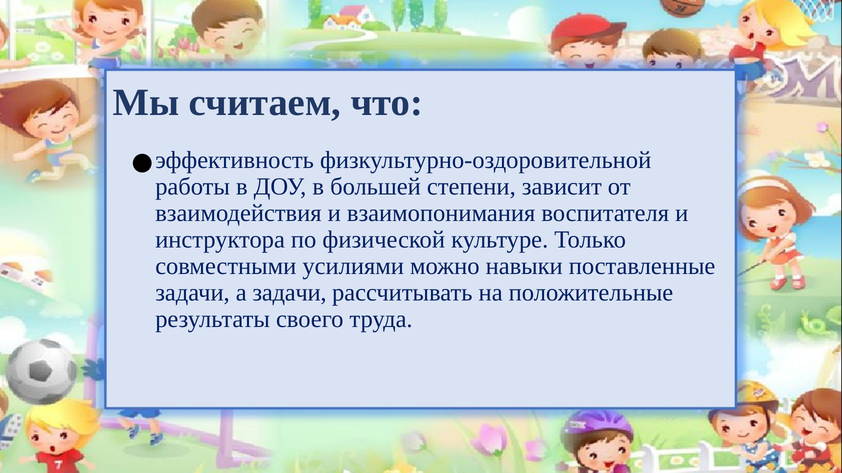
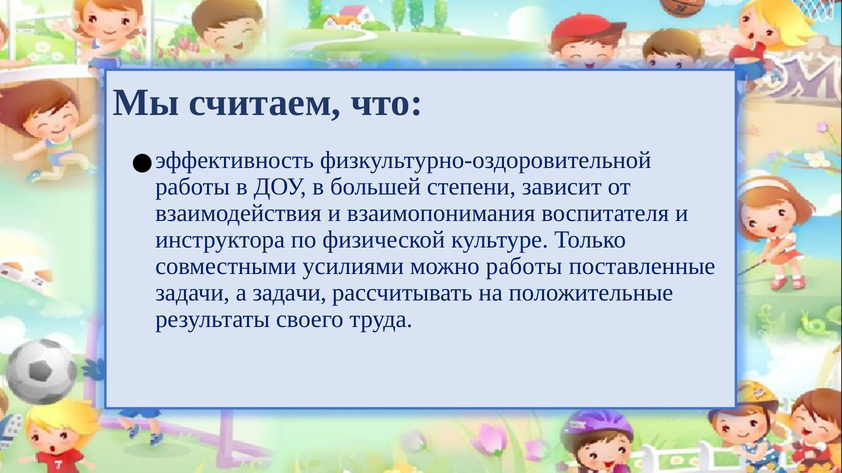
можно навыки: навыки -> работы (524, 266)
